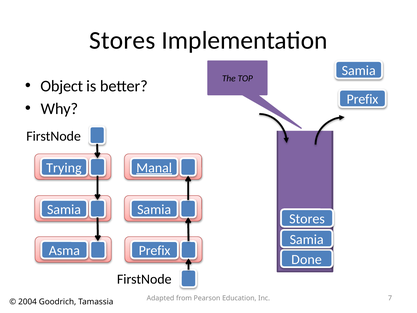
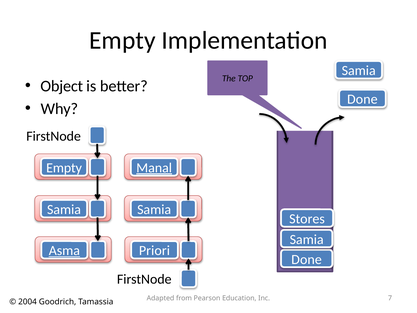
Stores: Stores -> Empty (122, 40)
Prefix: Prefix -> Done (362, 99)
Trying: Trying -> Empty (64, 168)
Asma underline: none -> present (64, 251)
Prefix: Prefix -> Priori (154, 251)
